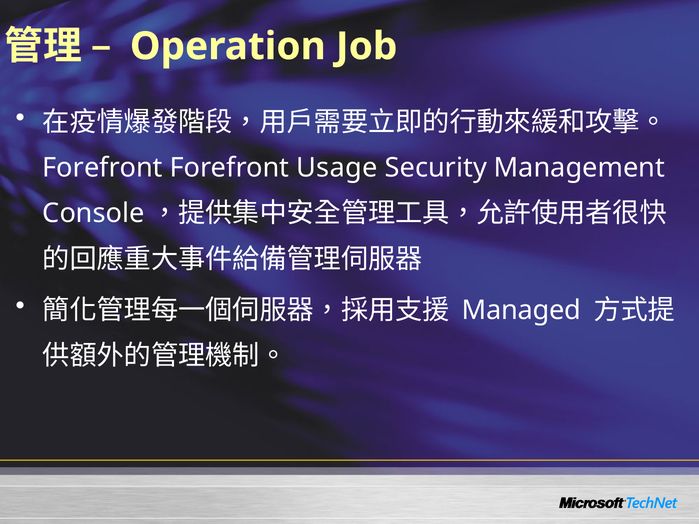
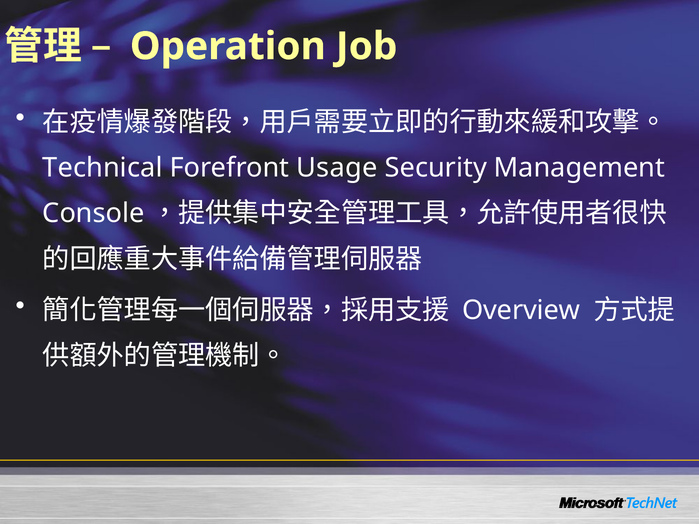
Forefront: Forefront -> Technical (103, 168)
Managed: Managed -> Overview (521, 310)
